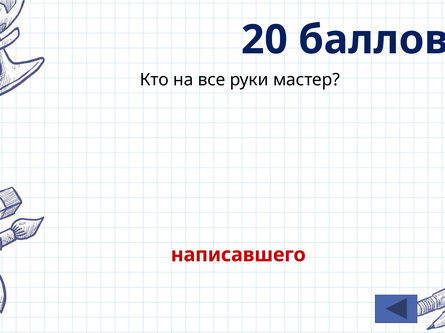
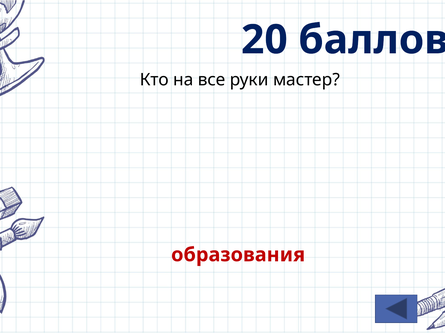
написавшего: написавшего -> образования (238, 255)
